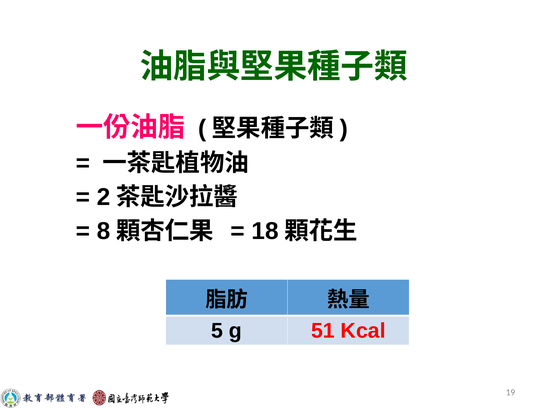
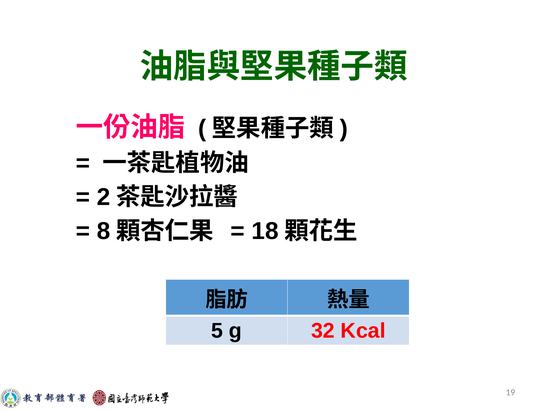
51: 51 -> 32 (323, 331)
